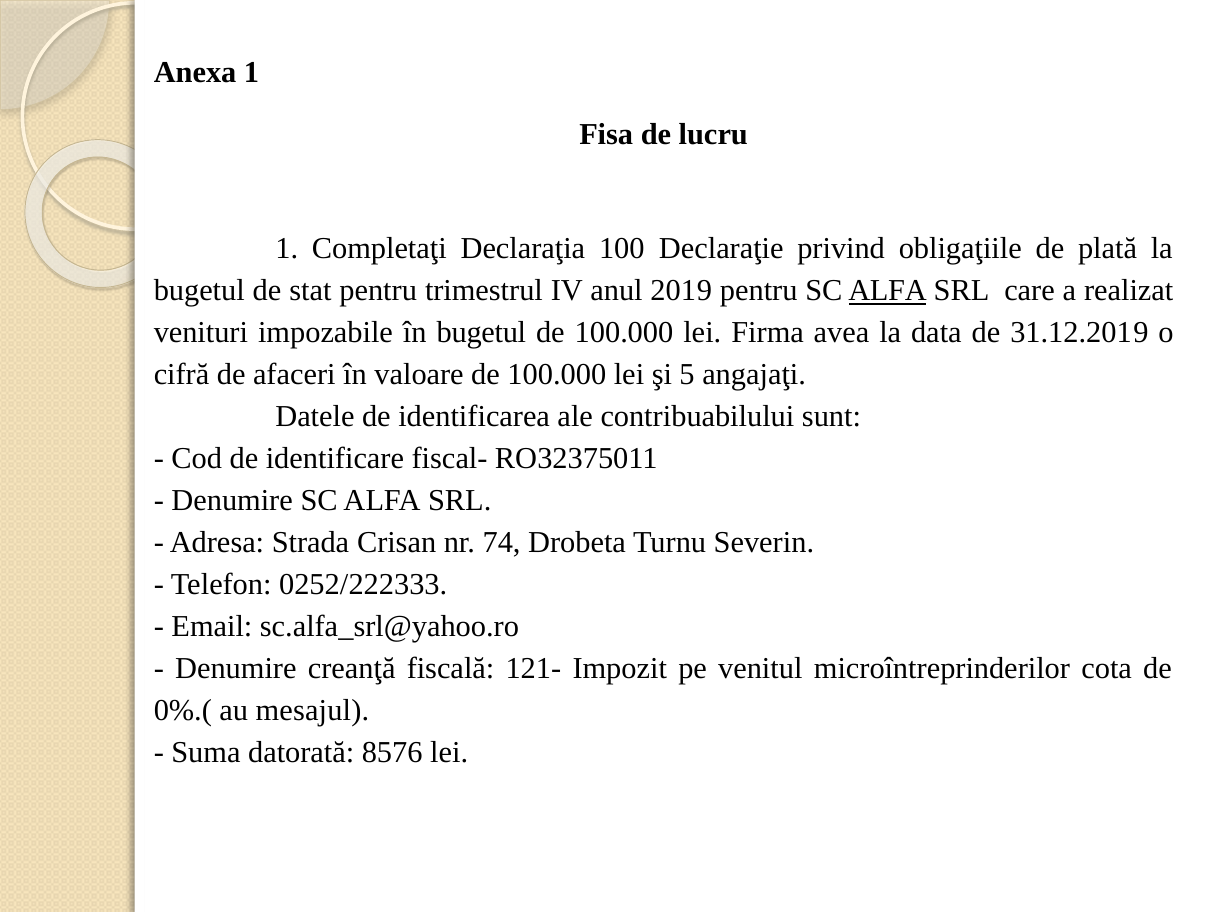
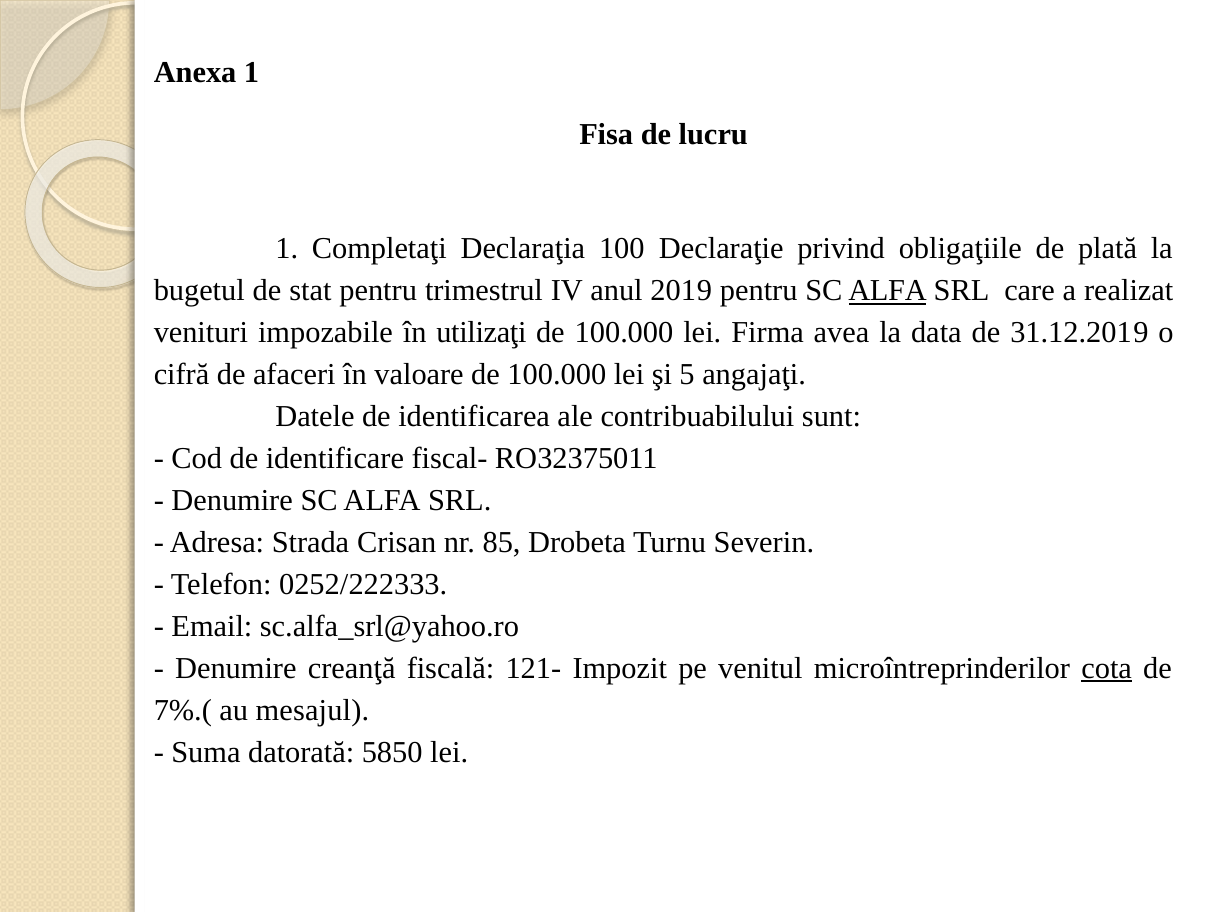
în bugetul: bugetul -> utilizaţi (481, 333)
74: 74 -> 85 (502, 542)
cota underline: none -> present (1107, 668)
0%.(: 0%.( -> 7%.( (183, 710)
8576: 8576 -> 5850 (392, 752)
